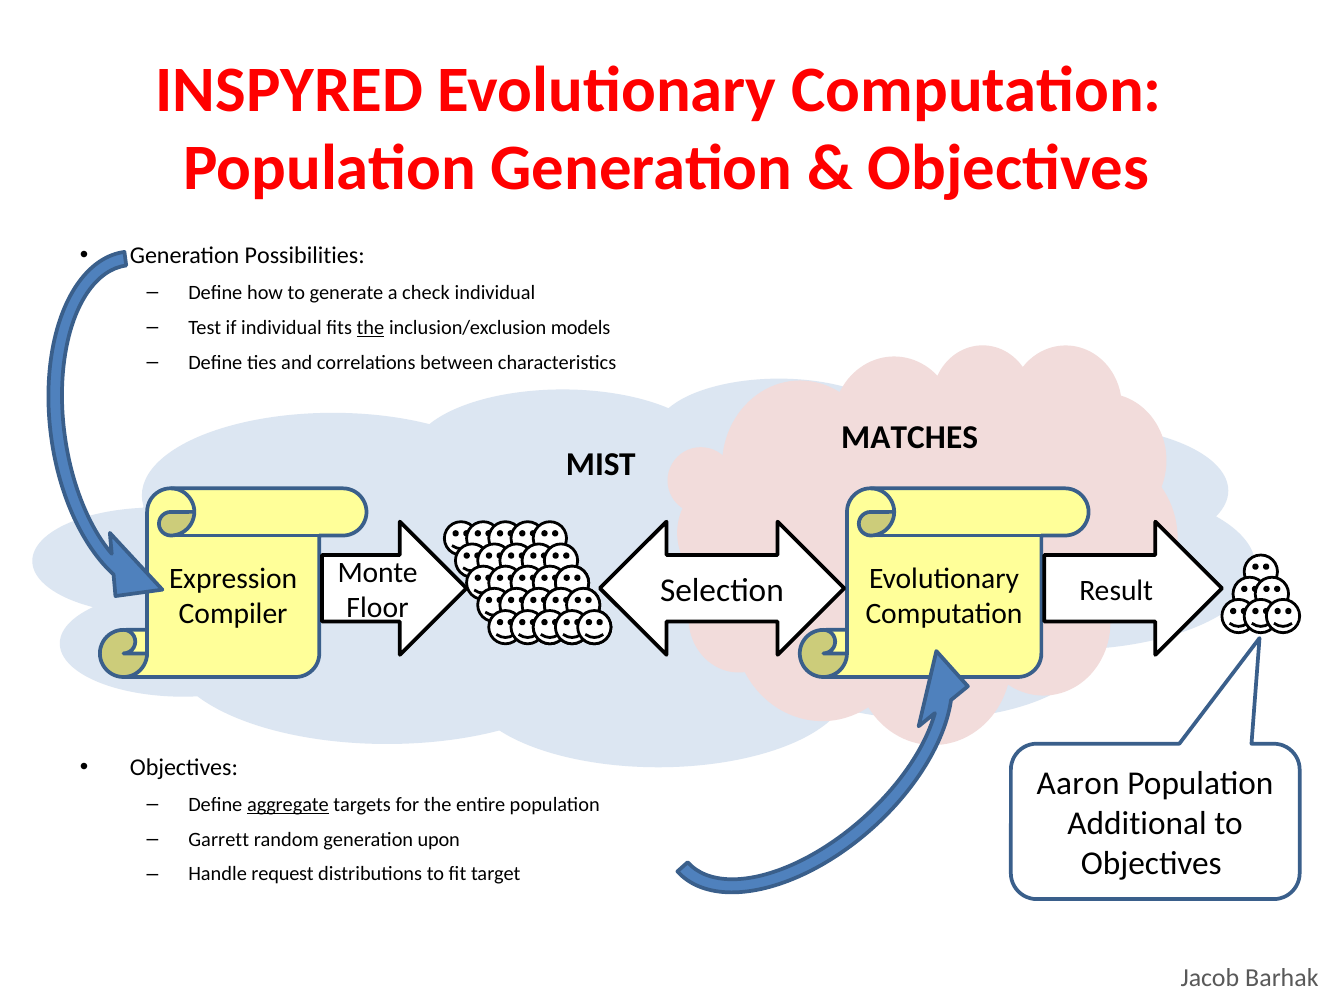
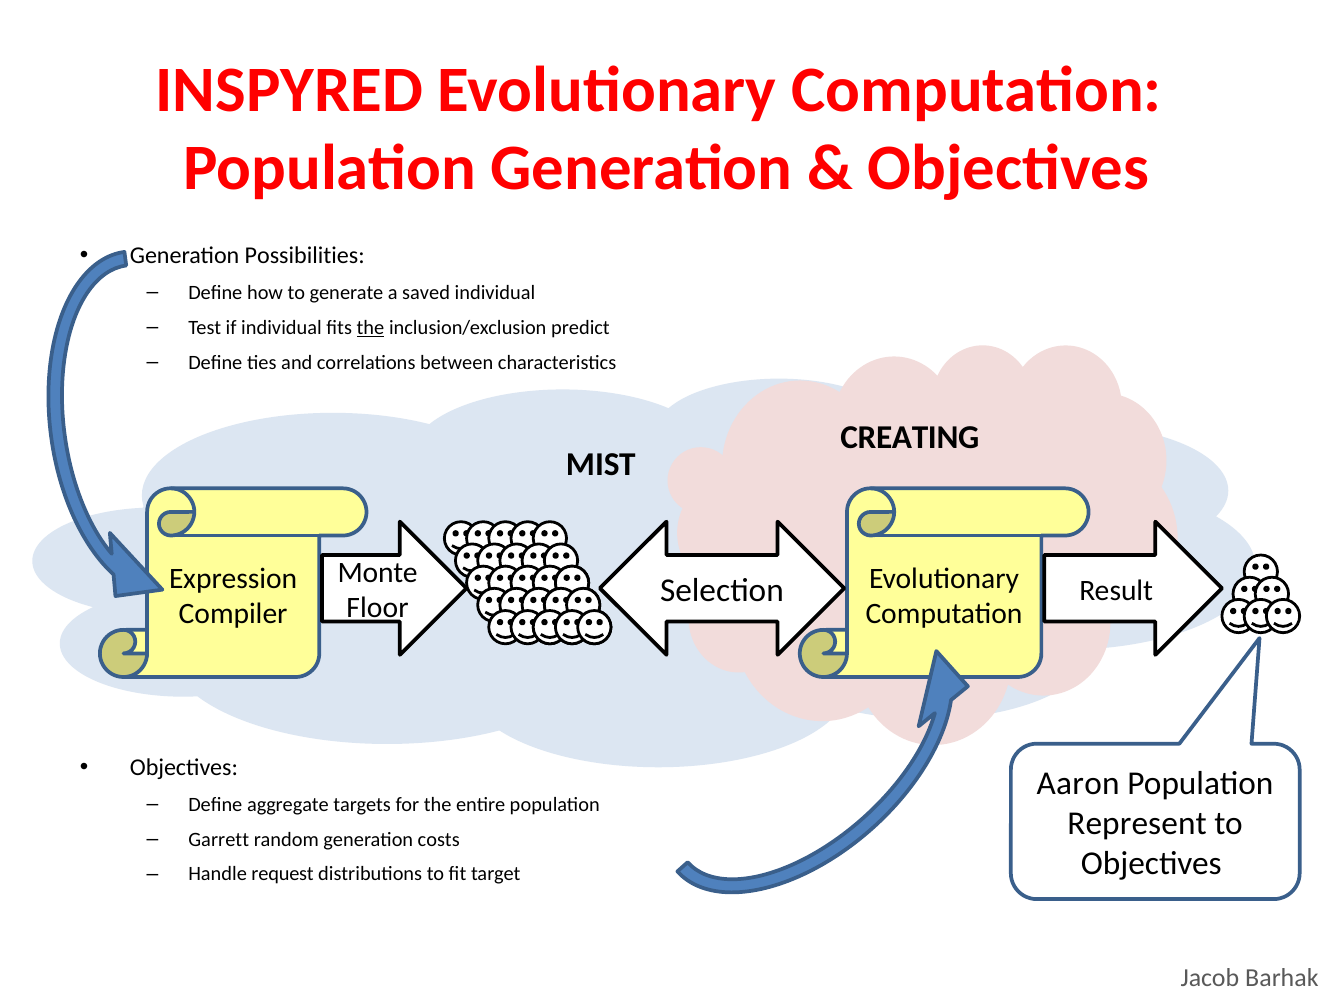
check: check -> saved (426, 293)
models: models -> predict (581, 328)
MATCHES: MATCHES -> CREATING (910, 437)
aggregate underline: present -> none (288, 805)
Additional: Additional -> Represent (1137, 824)
upon: upon -> costs (439, 840)
